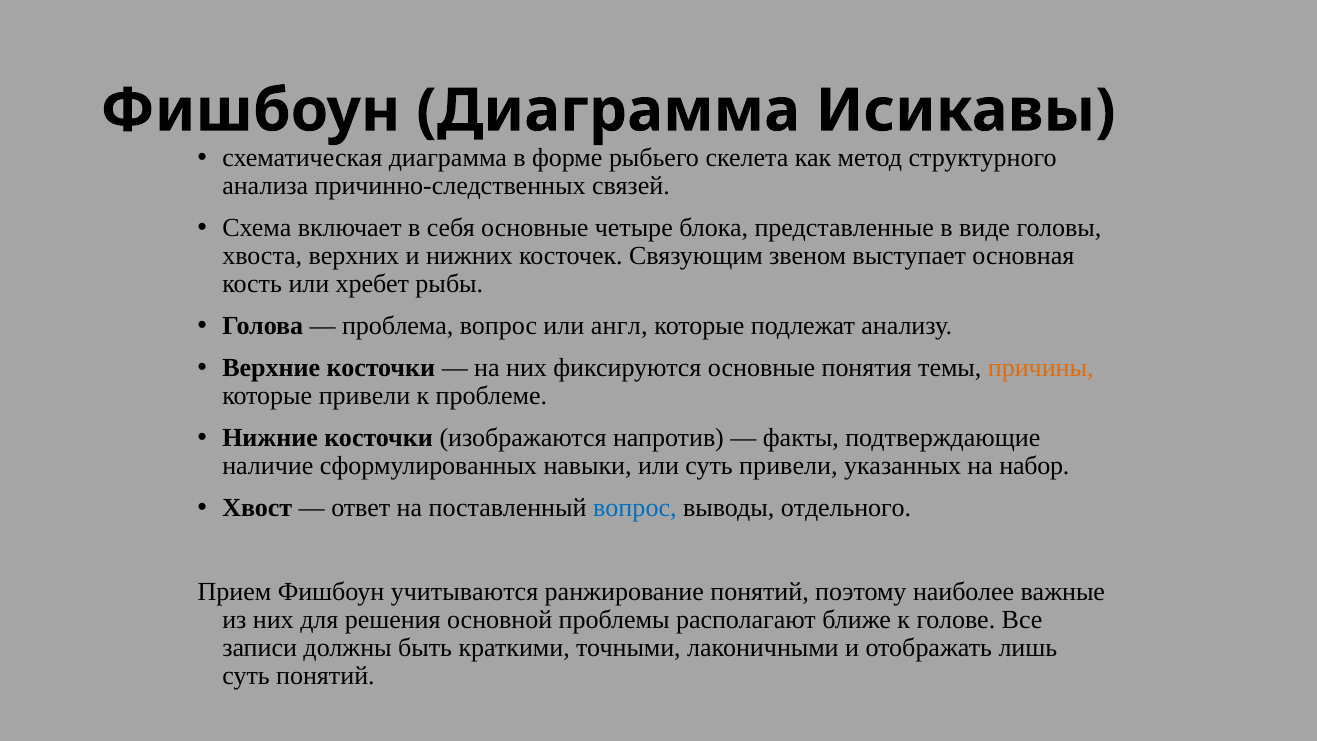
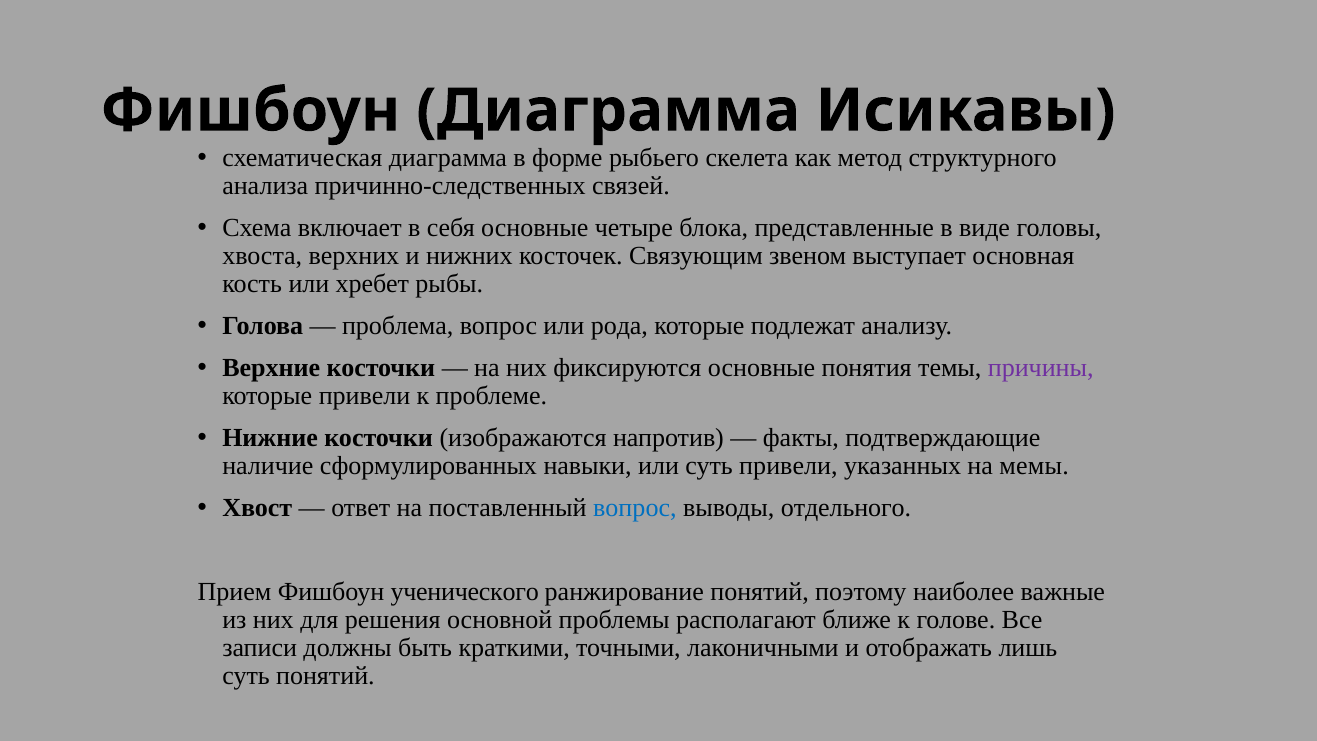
англ: англ -> рода (619, 326)
причины colour: orange -> purple (1041, 368)
набор: набор -> мемы (1034, 466)
учитываются: учитываются -> ученического (465, 592)
